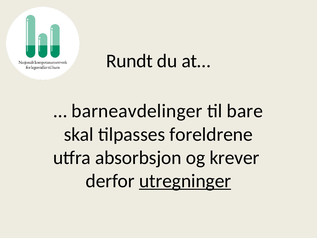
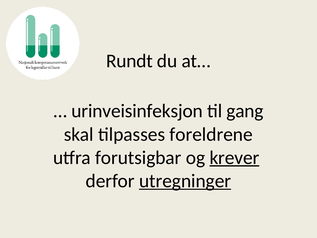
barneavdelinger: barneavdelinger -> urinveisinfeksjon (137, 111)
bare: bare -> gang (245, 111)
absorbsjon: absorbsjon -> forutsigbar (138, 157)
krever underline: none -> present (234, 157)
